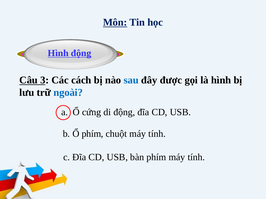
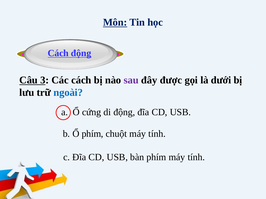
Hình: Hình -> Cách (58, 53)
sau colour: blue -> purple (131, 80)
là hình: hình -> dưới (221, 80)
